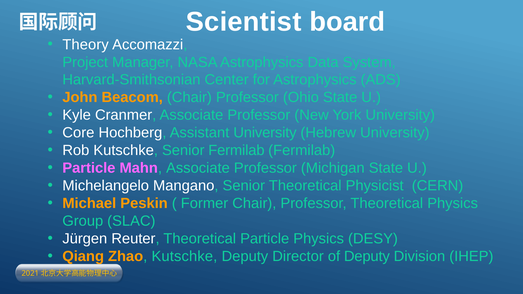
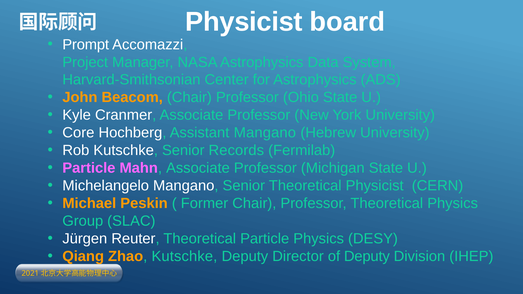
Scientist: Scientist -> Physicist (244, 22)
Theory: Theory -> Prompt (86, 45)
Assistant University: University -> Mangano (265, 133)
Senior Fermilab: Fermilab -> Records (236, 151)
